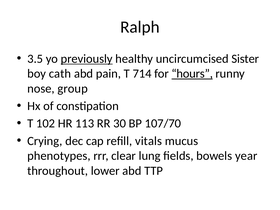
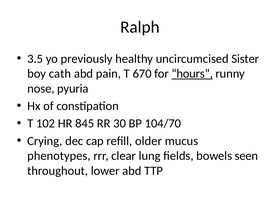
previously underline: present -> none (87, 59)
714: 714 -> 670 (142, 74)
group: group -> pyuria (73, 89)
113: 113 -> 845 (85, 123)
107/70: 107/70 -> 104/70 (163, 123)
vitals: vitals -> older (149, 141)
year: year -> seen (246, 156)
